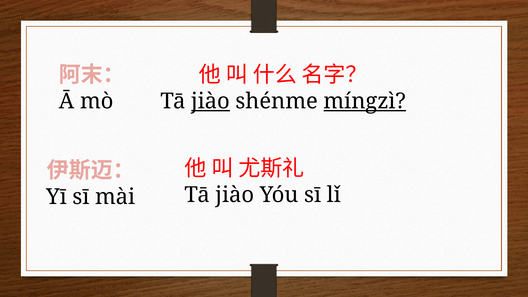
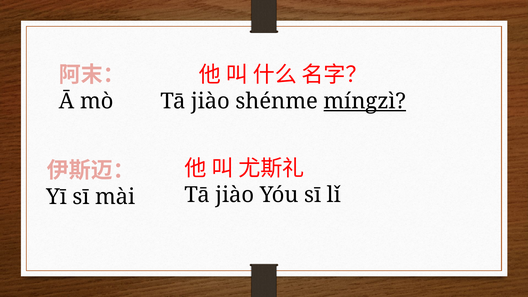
jiào underline: present -> none (211, 101)
